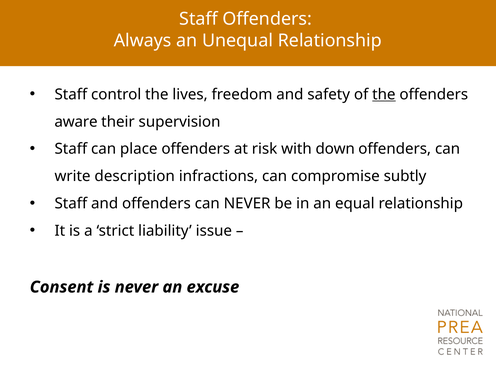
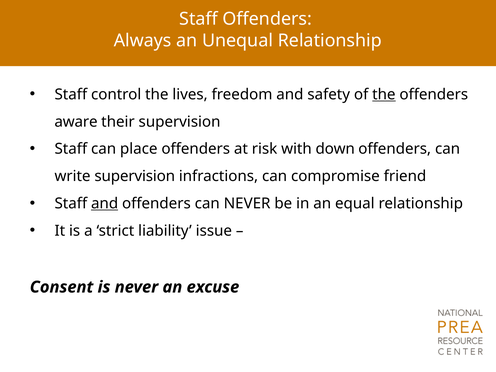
write description: description -> supervision (135, 176)
subtly: subtly -> friend (405, 176)
and underline: none -> present (105, 204)
